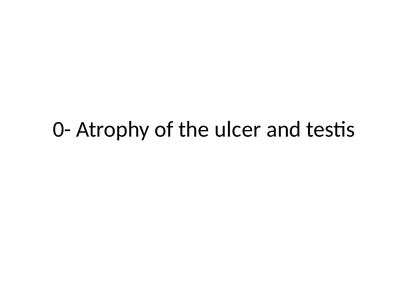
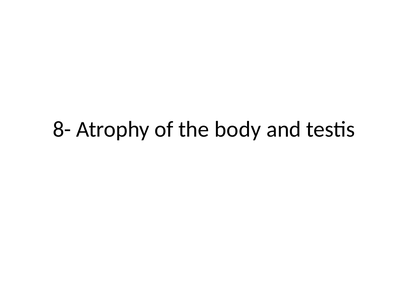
0-: 0- -> 8- (62, 129)
ulcer: ulcer -> body (238, 129)
